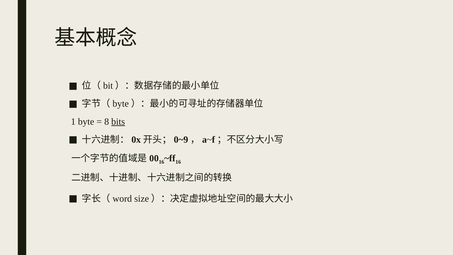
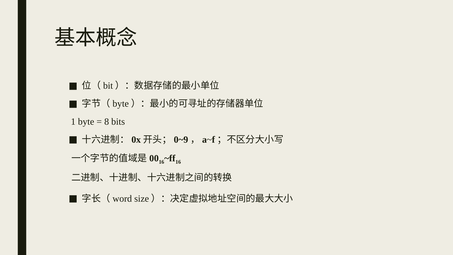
bits underline: present -> none (118, 122)
